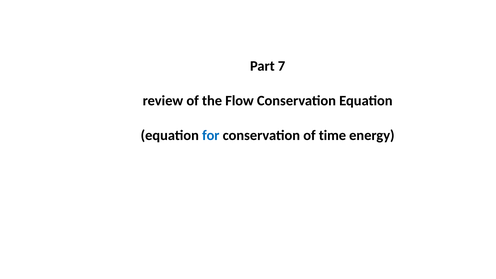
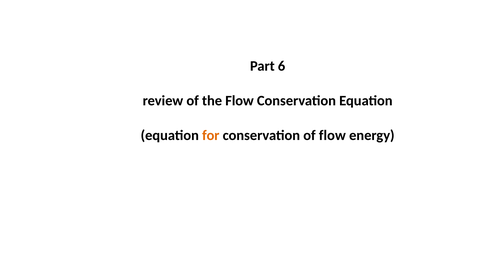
7: 7 -> 6 (282, 66)
for colour: blue -> orange (211, 135)
of time: time -> flow (332, 135)
